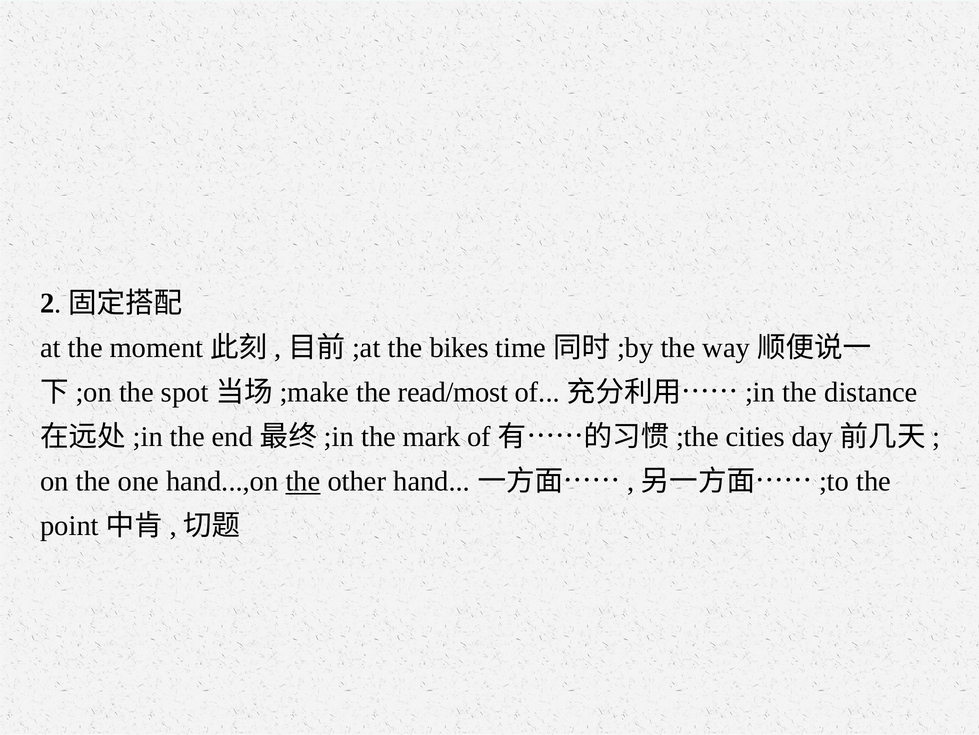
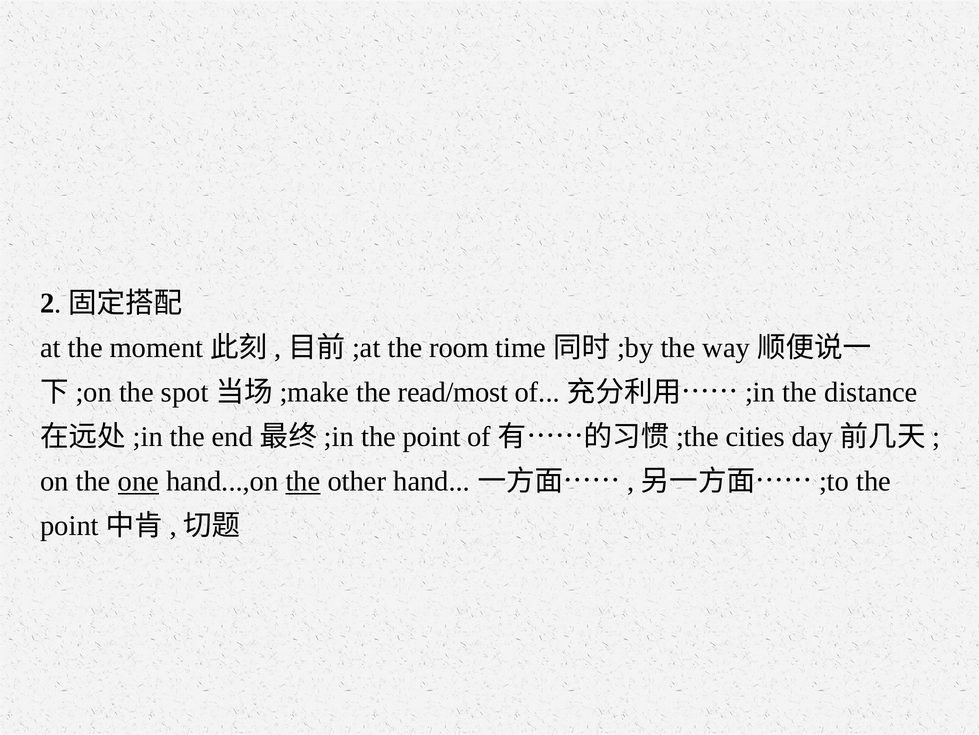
bikes: bikes -> room (459, 347)
mark: mark -> point (432, 436)
one underline: none -> present (138, 481)
